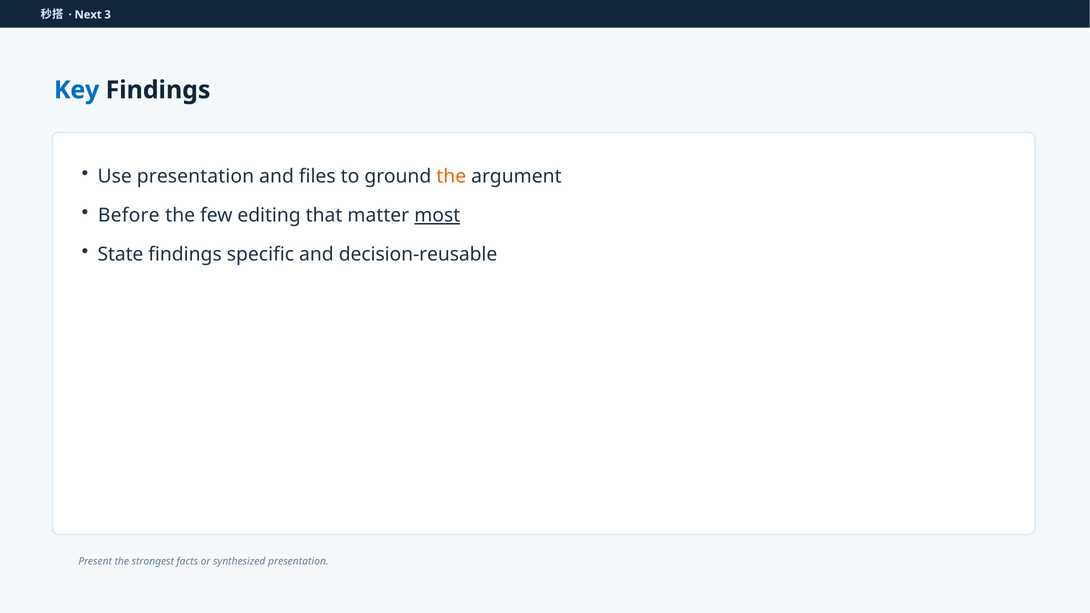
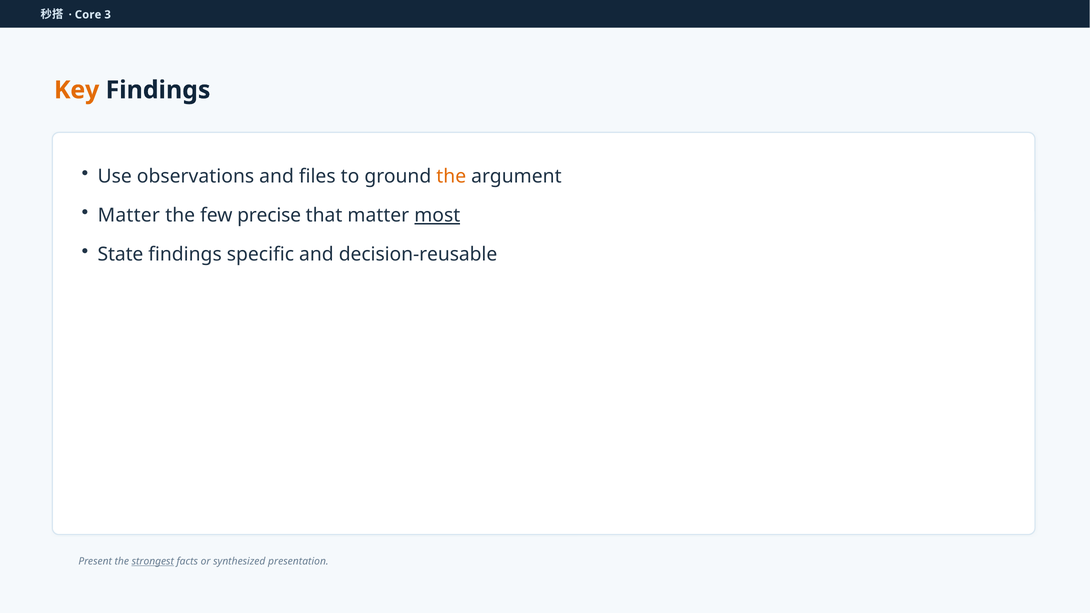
Next: Next -> Core (88, 15)
Key colour: blue -> orange (77, 90)
Use presentation: presentation -> observations (196, 176)
Before: Before -> Matter (129, 215)
editing: editing -> precise (269, 215)
strongest underline: none -> present (153, 561)
